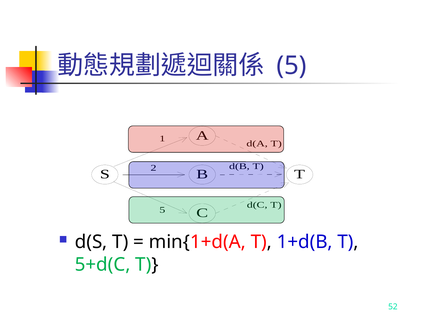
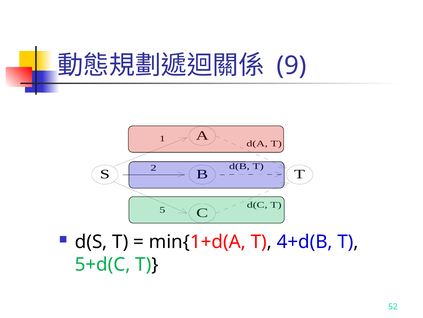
5: 5 -> 9 (292, 66)
1+d(B: 1+d(B -> 4+d(B (305, 242)
